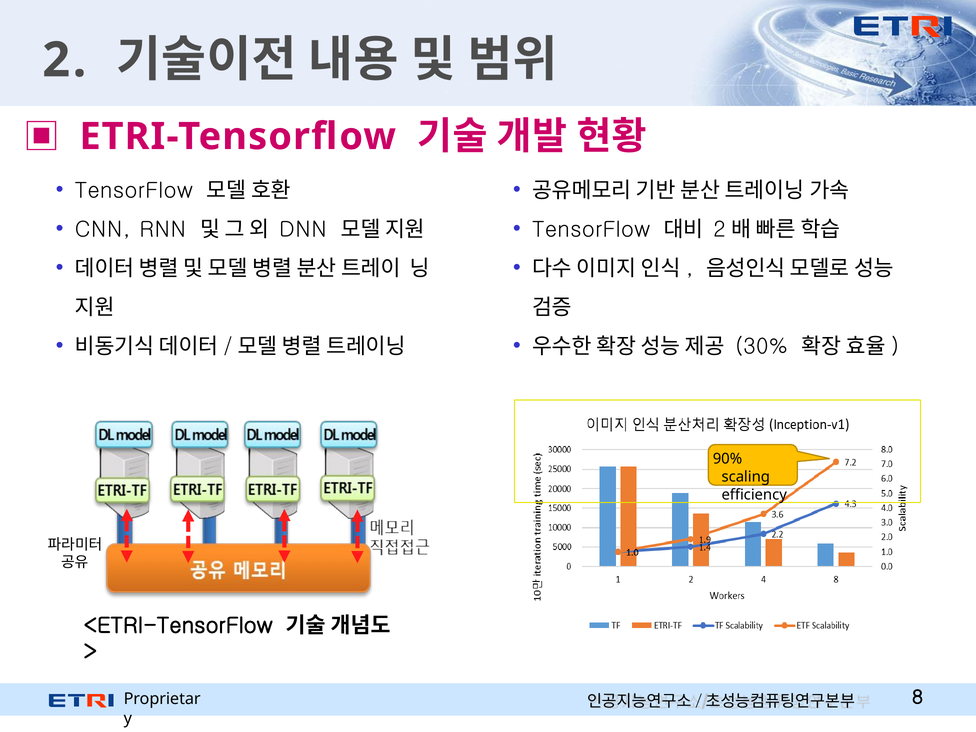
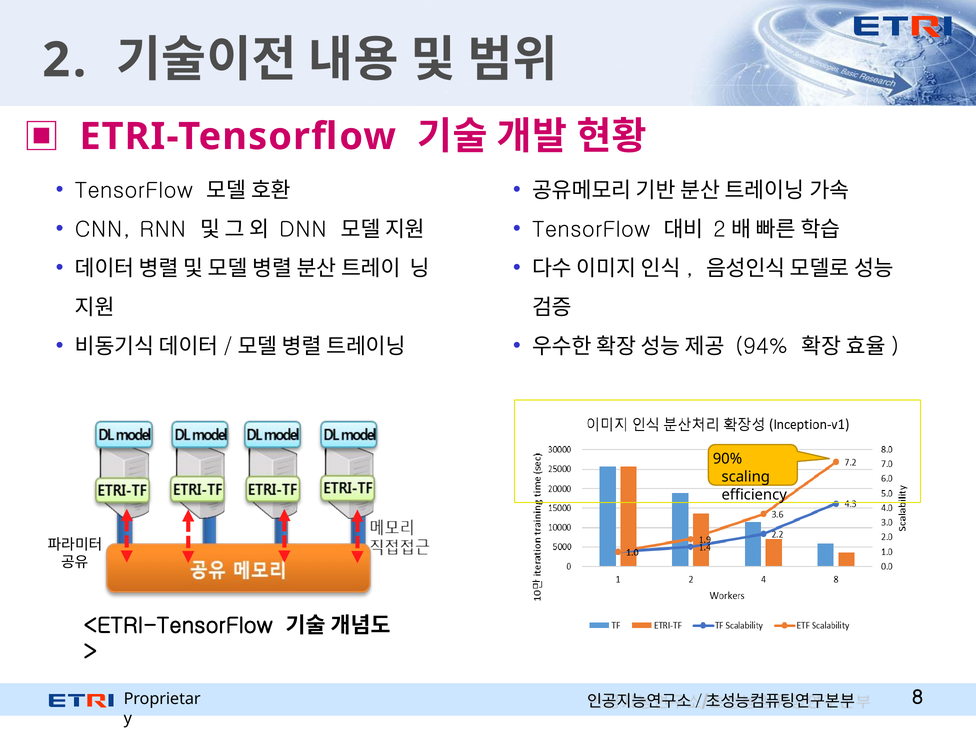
30%: 30% -> 94% (761, 347)
